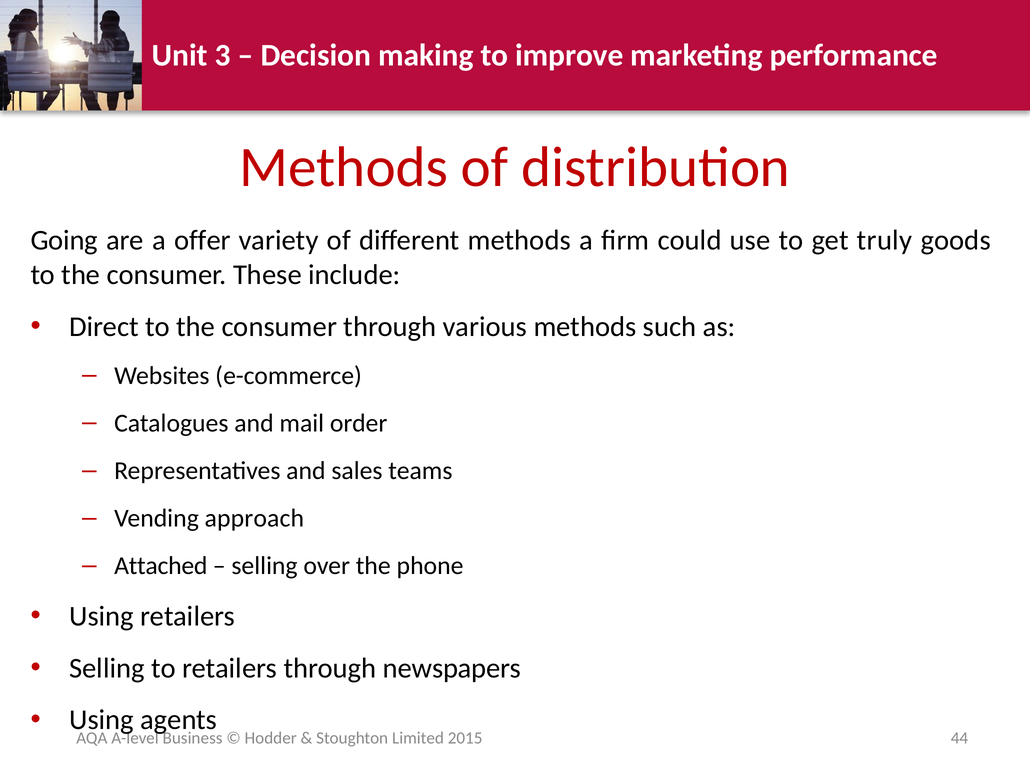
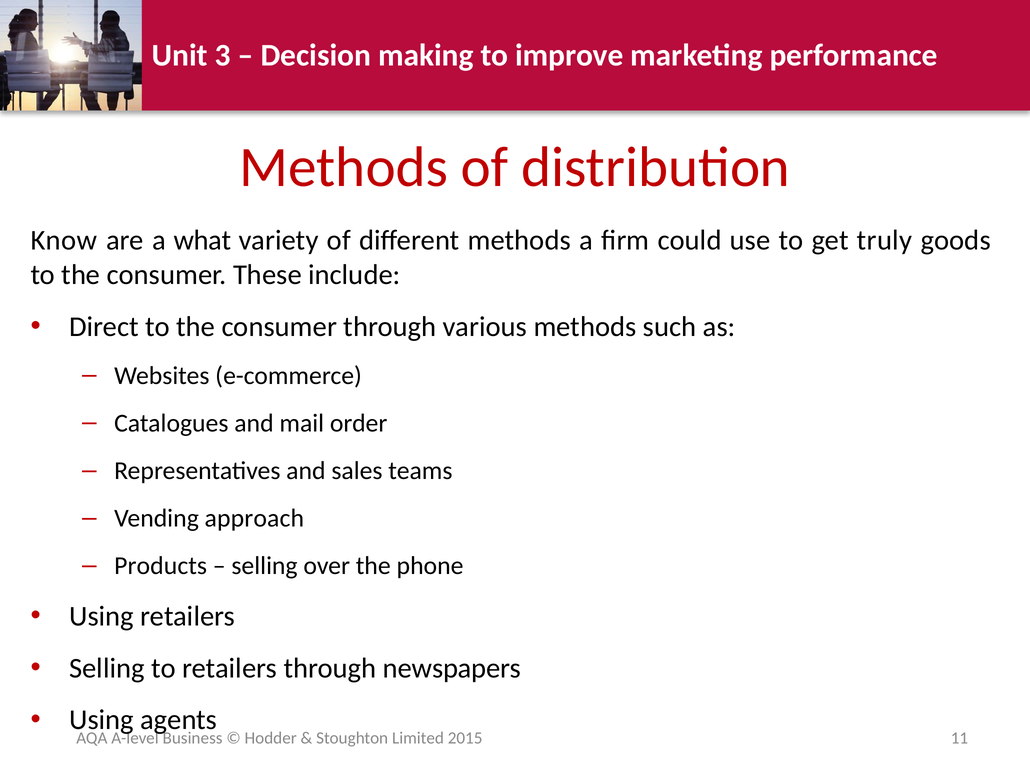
Going: Going -> Know (64, 240)
offer: offer -> what (203, 240)
Attached: Attached -> Products (161, 566)
44: 44 -> 11 (960, 738)
